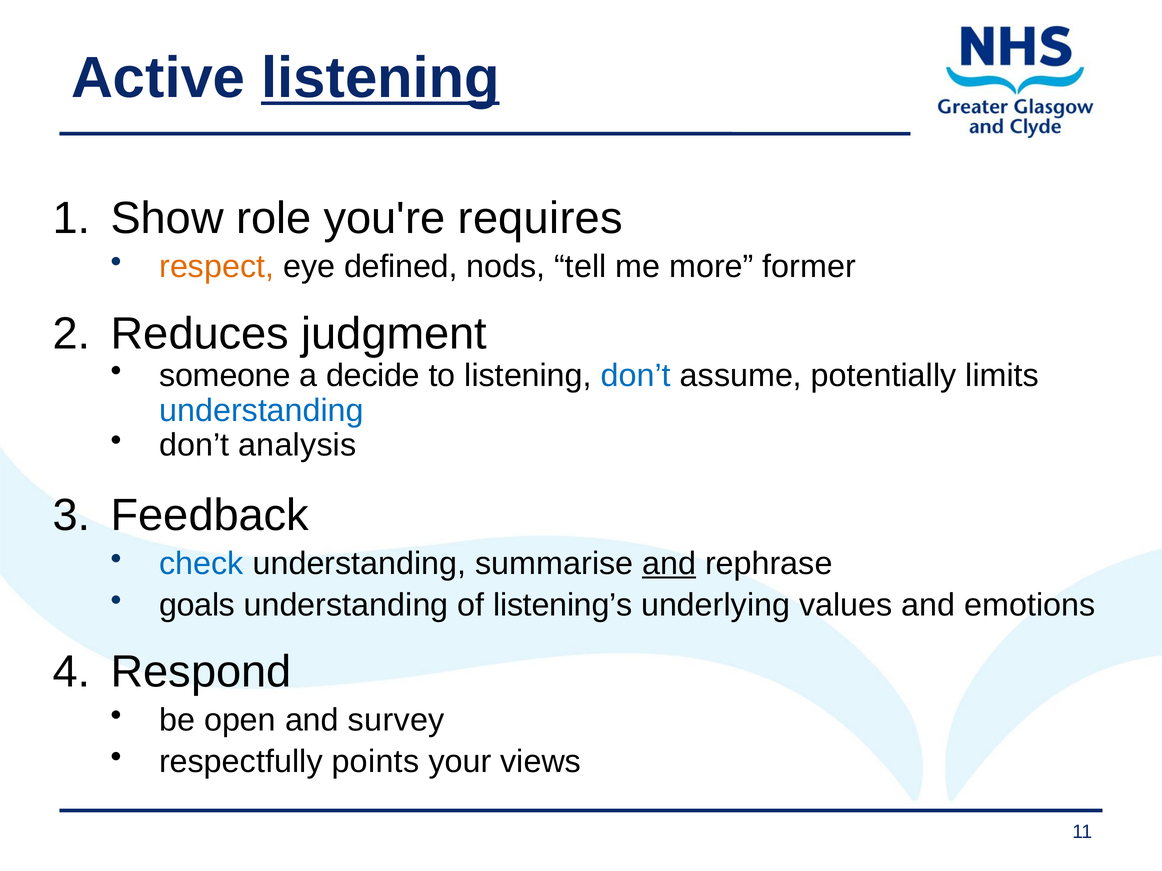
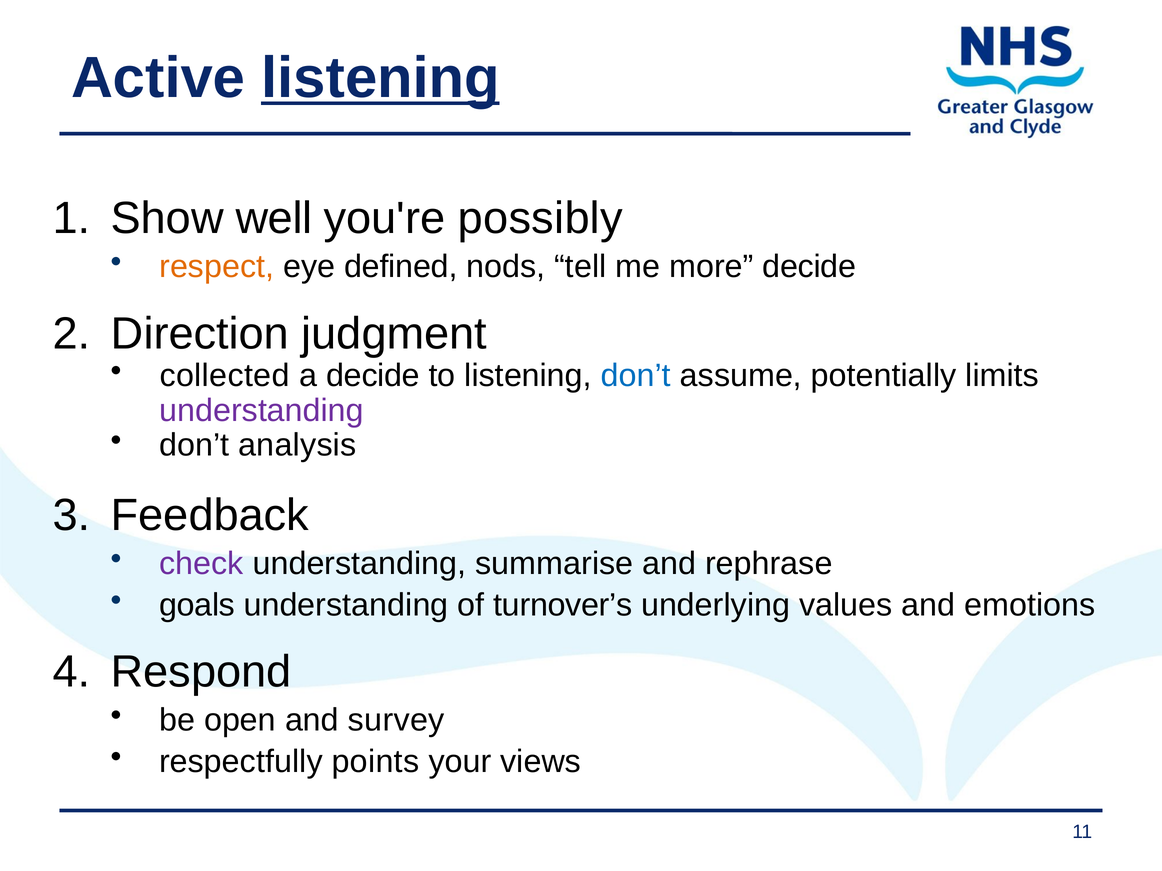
role: role -> well (274, 219)
requires: requires -> possibly (540, 219)
more former: former -> decide (809, 267)
Reduces: Reduces -> Direction (200, 334)
someone: someone -> collected (225, 376)
understanding colour: blue -> purple (262, 411)
check colour: blue -> purple (201, 564)
and underline: present -> none (669, 564)
listening’s: listening’s -> turnover’s (563, 605)
